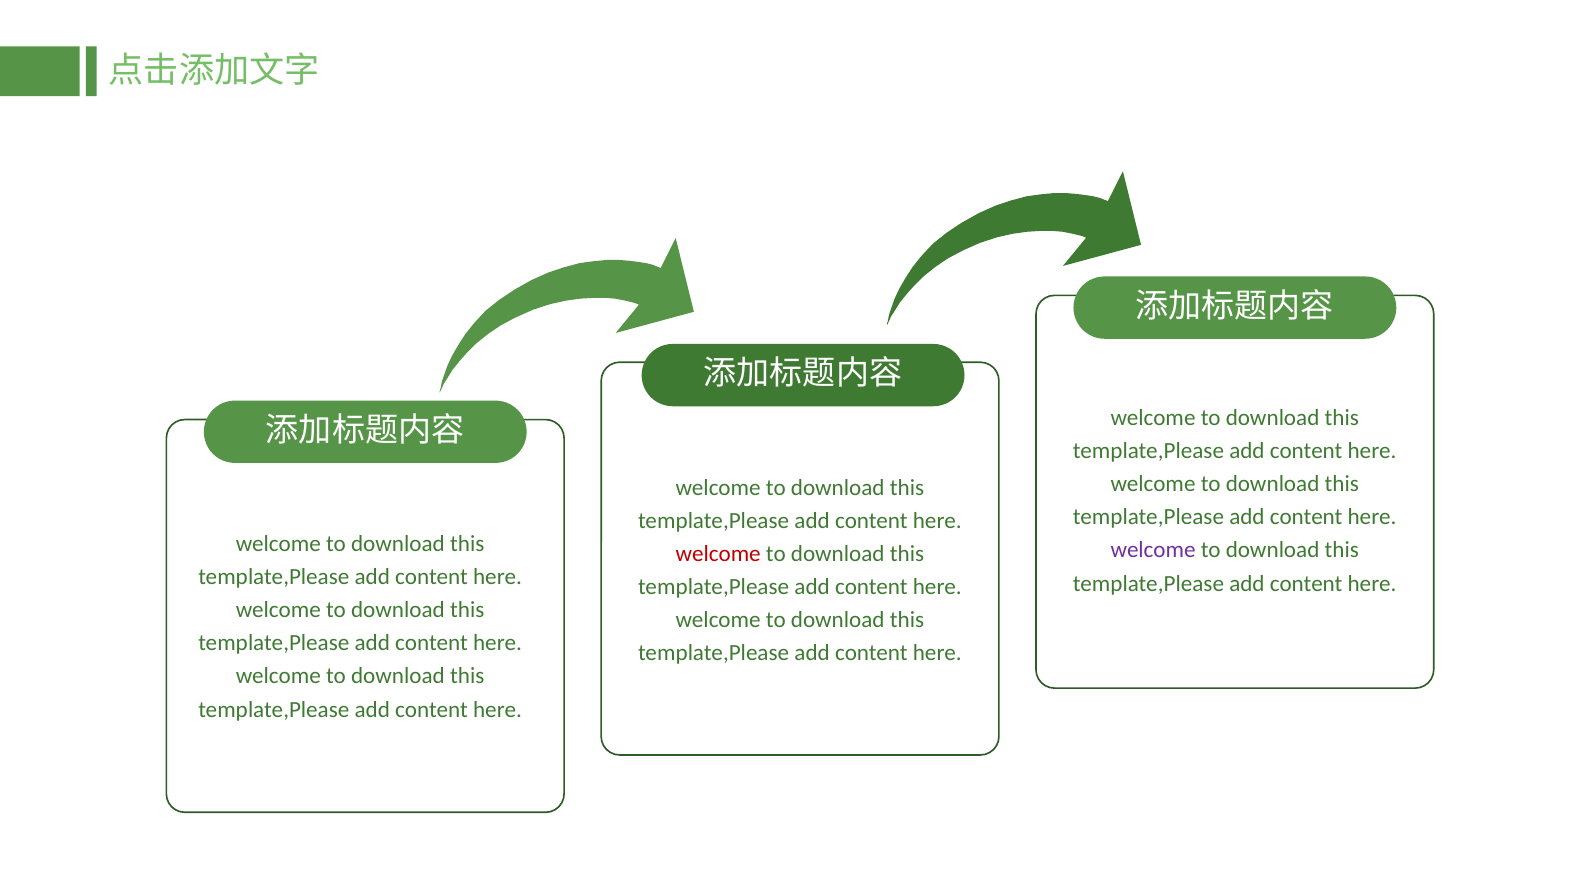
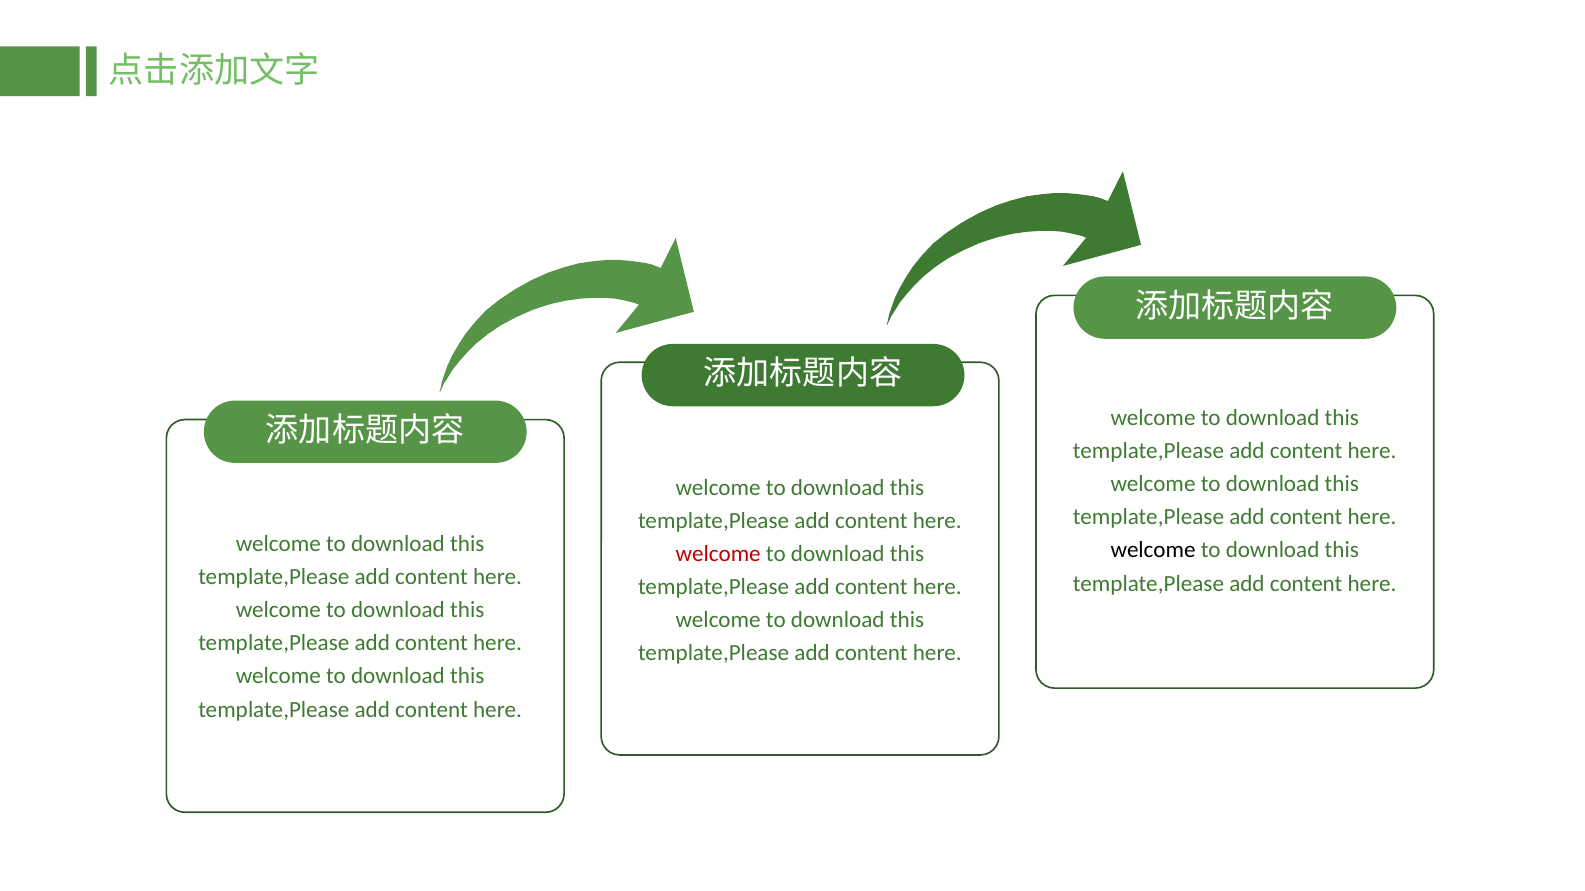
welcome colour: purple -> black (1153, 551)
